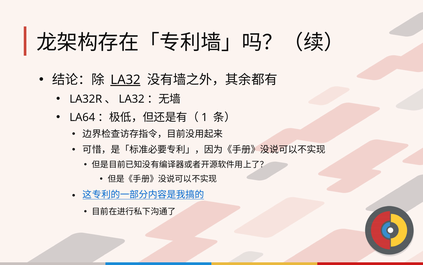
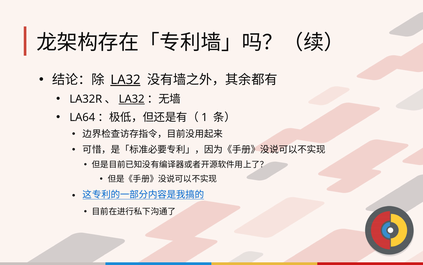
LA32 underline: none -> present (132, 99)
